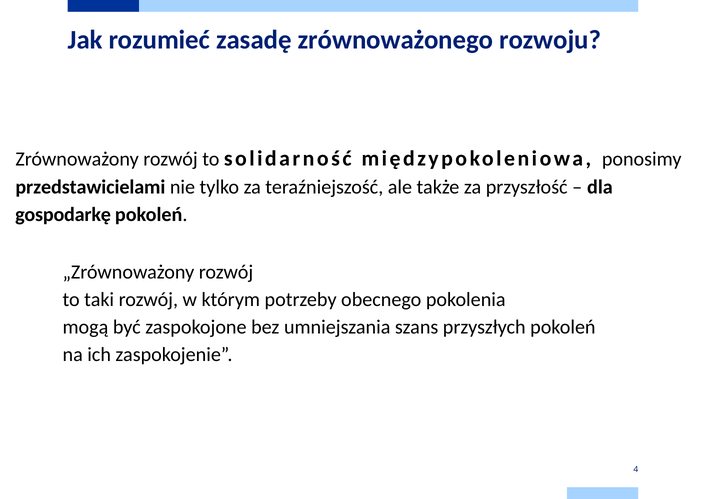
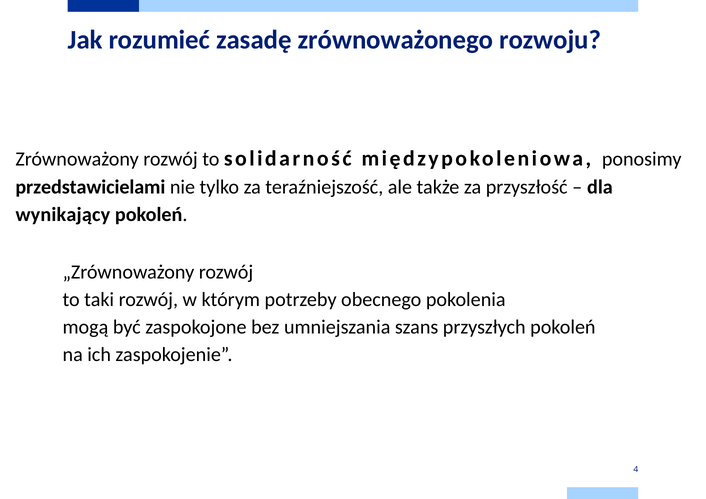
gospodarkę: gospodarkę -> wynikający (63, 215)
